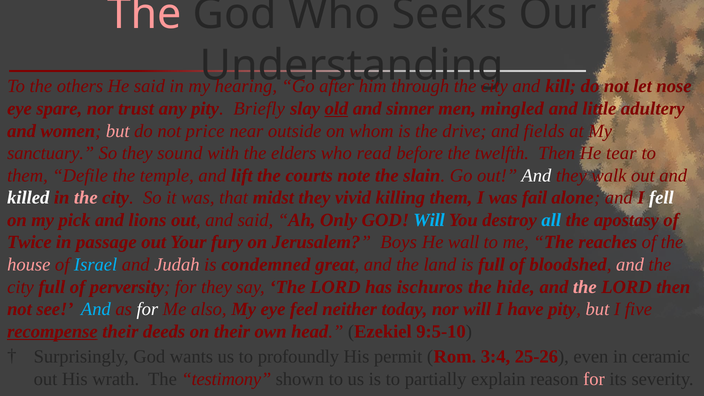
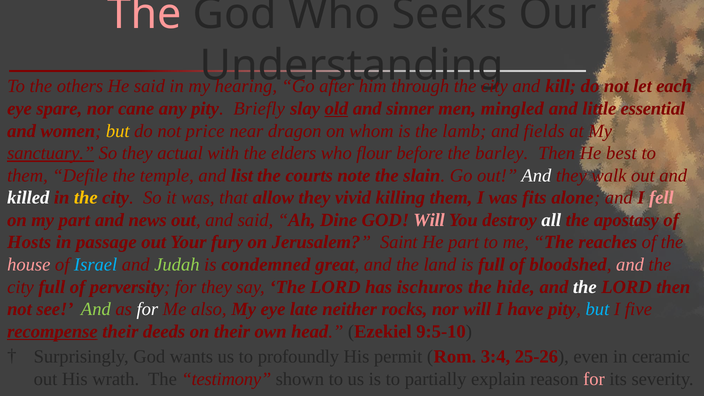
nose: nose -> each (674, 86)
trust: trust -> cane (136, 109)
adultery: adultery -> essential (653, 109)
but colour: pink -> yellow (118, 131)
outside: outside -> dragon (295, 131)
drive: drive -> lamb (464, 131)
sanctuary underline: none -> present (51, 153)
sound: sound -> actual (180, 153)
read: read -> flour (374, 153)
twelfth: twelfth -> barley (502, 153)
tear: tear -> best (621, 153)
lift: lift -> list (242, 175)
the colour: pink -> yellow (86, 198)
midst: midst -> allow (273, 198)
fail: fail -> fits (534, 198)
fell colour: white -> pink (661, 198)
my pick: pick -> part (74, 220)
lions: lions -> news (148, 220)
Only: Only -> Dine (339, 220)
Will colour: light blue -> pink (429, 220)
all colour: light blue -> white (551, 220)
Twice: Twice -> Hosts (29, 242)
Boys: Boys -> Saint (399, 242)
He wall: wall -> part (464, 242)
Judah colour: pink -> light green (177, 265)
the colour: pink -> white (585, 287)
And colour: light blue -> light green (96, 309)
feel: feel -> late (304, 309)
today: today -> rocks (404, 309)
but colour: pink -> light blue (597, 309)
